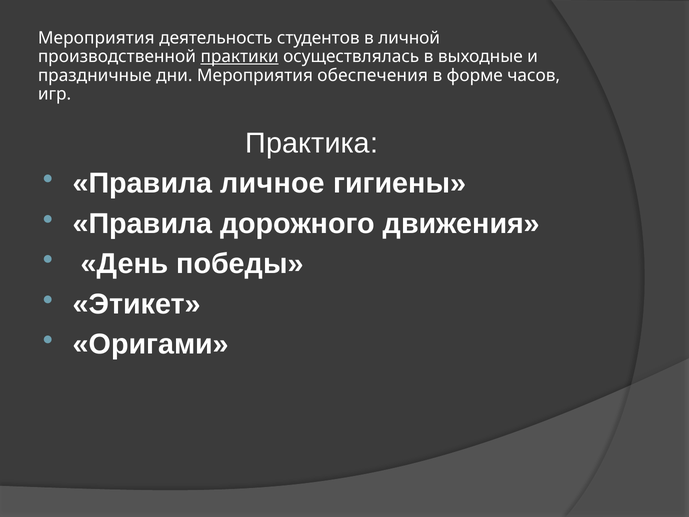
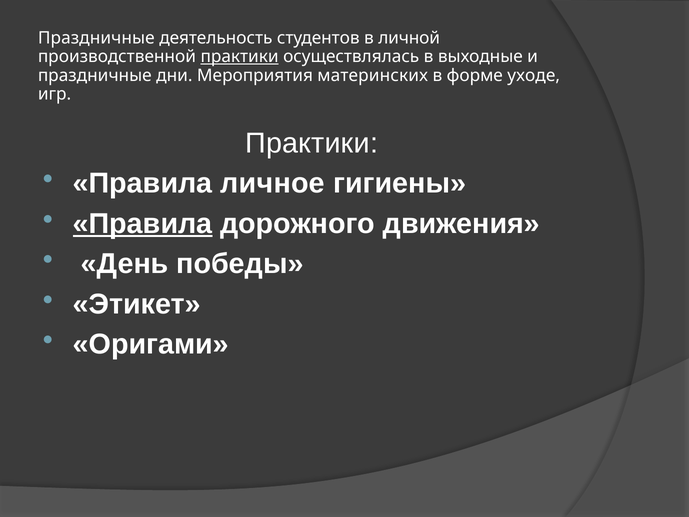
Мероприятия: Мероприятия -> Праздничные (96, 38)
обеспечения: обеспечения -> материнских (373, 75)
часов: часов -> уходе (534, 75)
Практика: Практика -> Практики (312, 143)
Правила underline: none -> present (143, 224)
